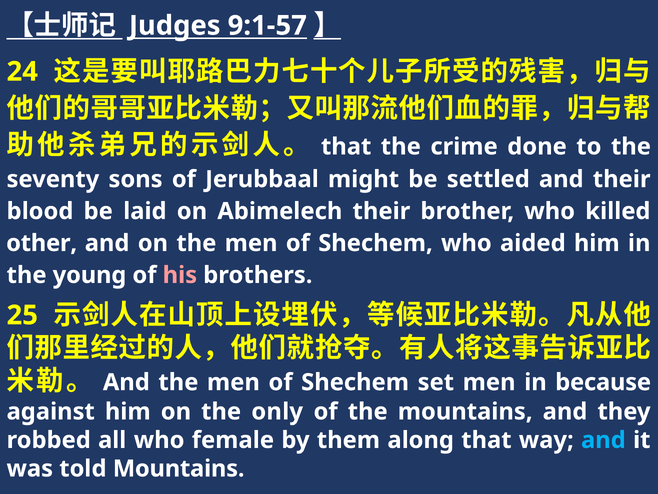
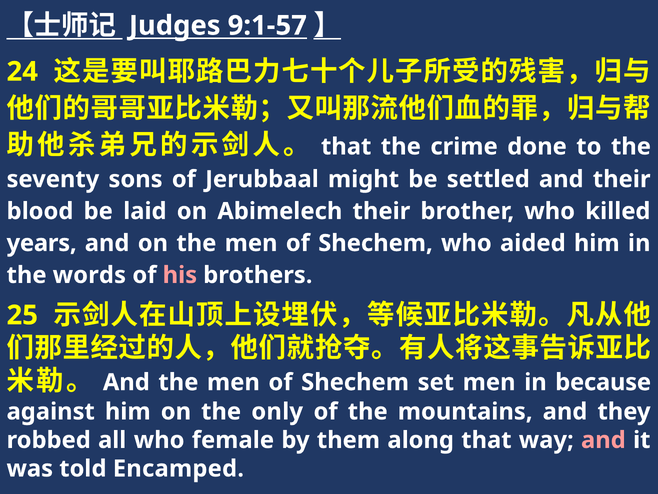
other: other -> years (42, 243)
young: young -> words (89, 275)
and colour: light blue -> pink (603, 440)
told Mountains: Mountains -> Encamped (178, 468)
